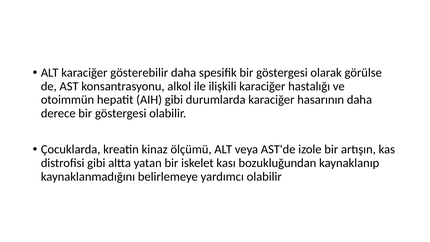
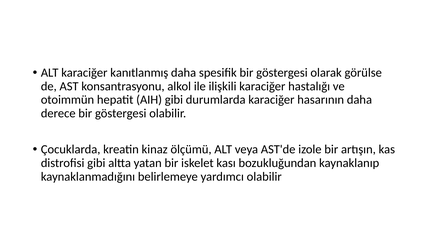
gösterebilir: gösterebilir -> kanıtlanmış (139, 73)
